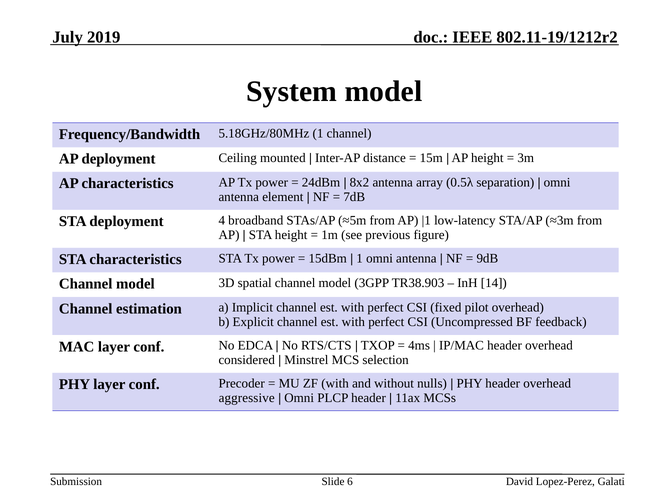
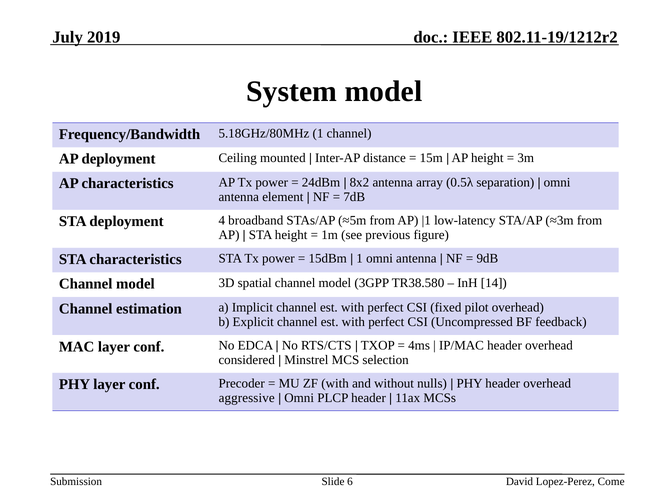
TR38.903: TR38.903 -> TR38.580 (418, 283)
Galati: Galati -> Come (611, 481)
